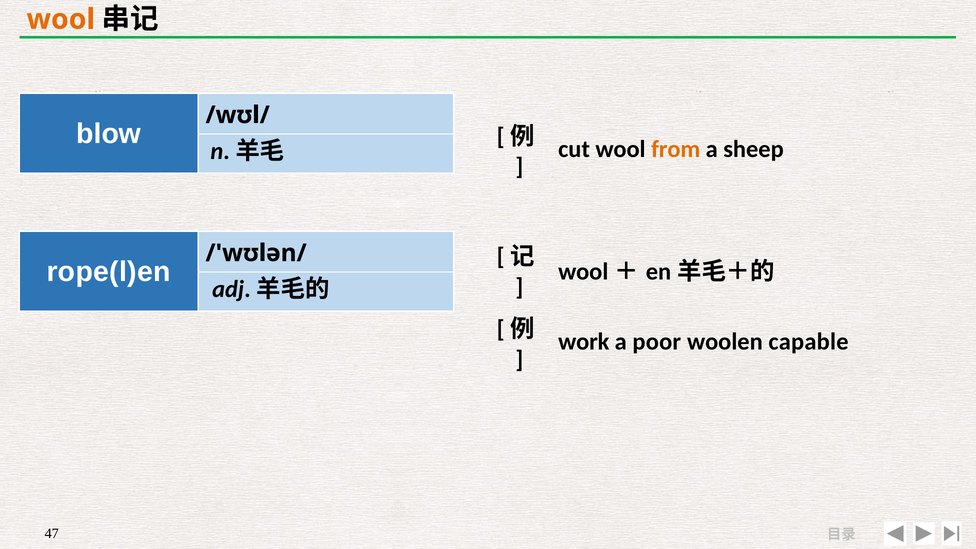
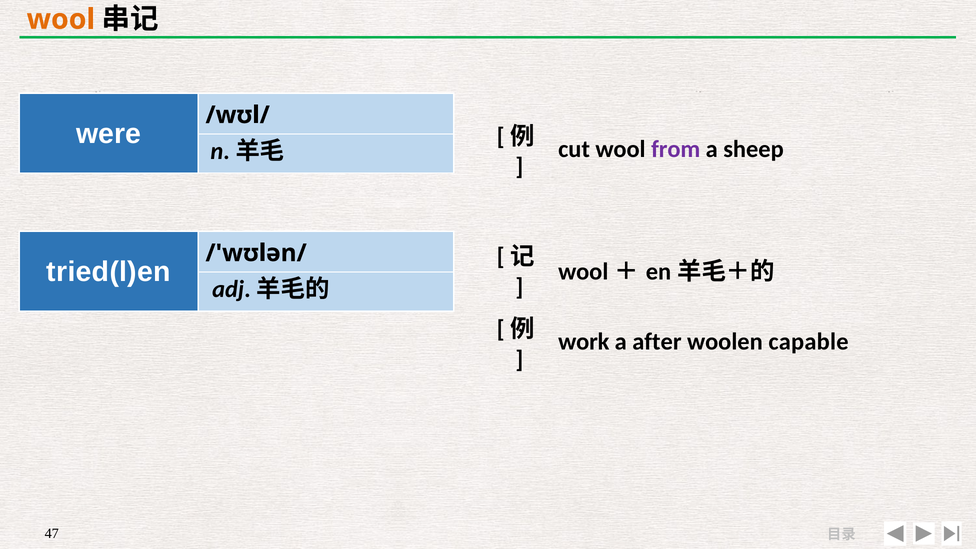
blow: blow -> were (109, 134)
from colour: orange -> purple (676, 149)
rope(l)en: rope(l)en -> tried(l)en (109, 272)
poor: poor -> after (657, 342)
